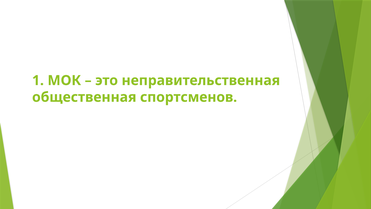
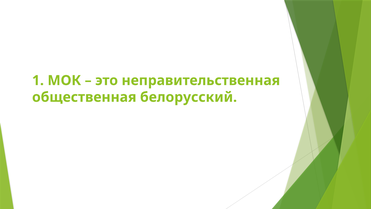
спортсменов: спортсменов -> белорусский (189, 97)
